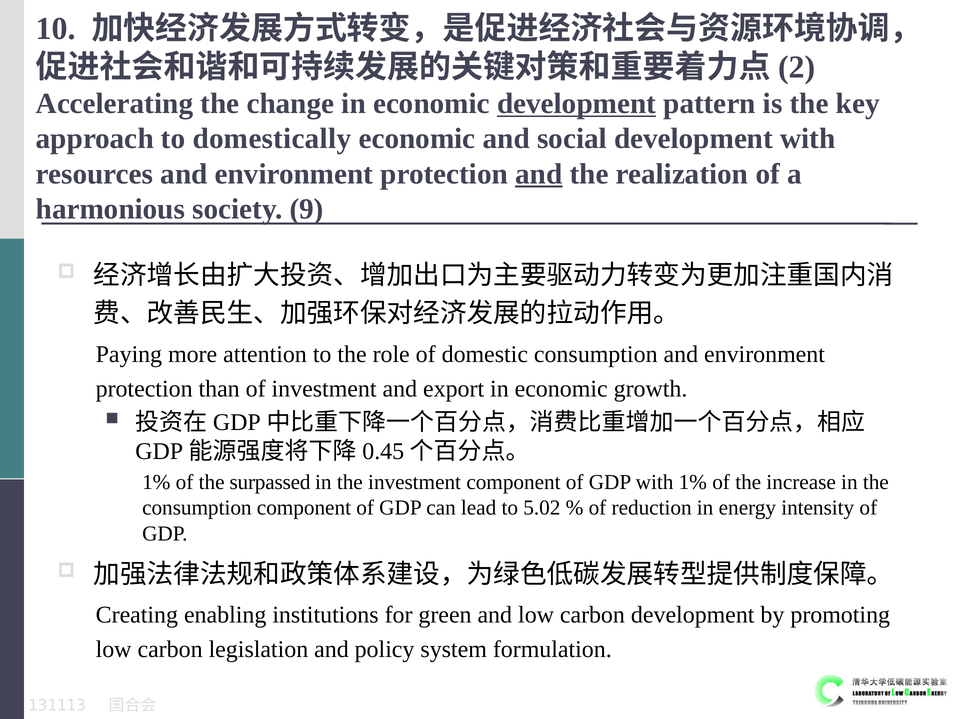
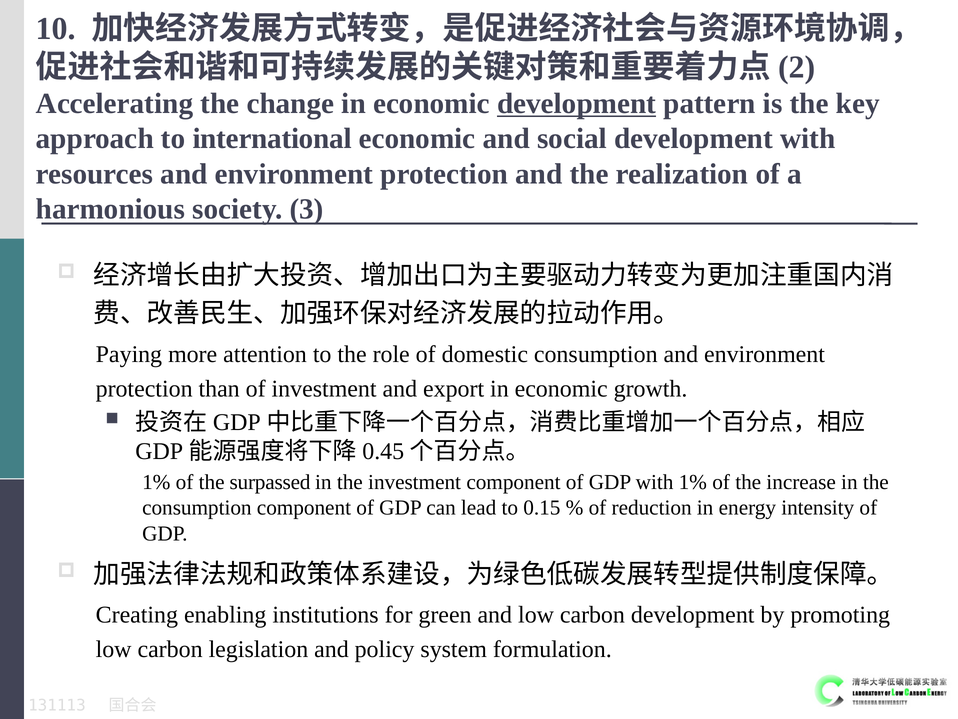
domestically: domestically -> international (272, 139)
and underline: present -> none (539, 174)
9: 9 -> 3 (307, 209)
5.02: 5.02 -> 0.15 (542, 508)
